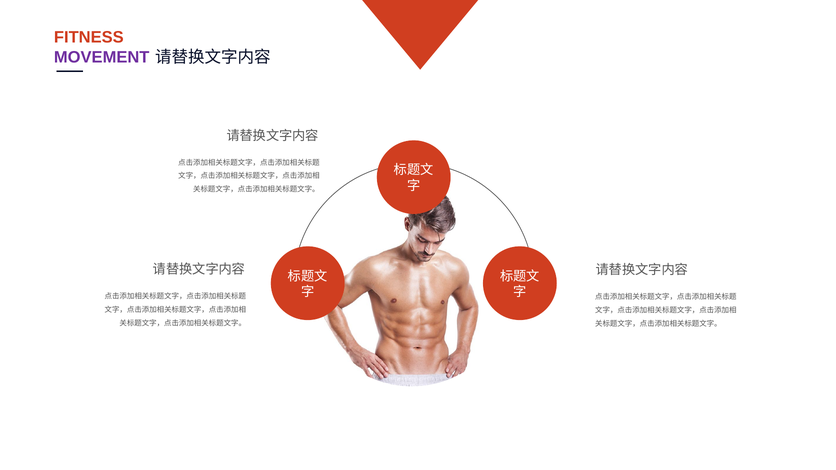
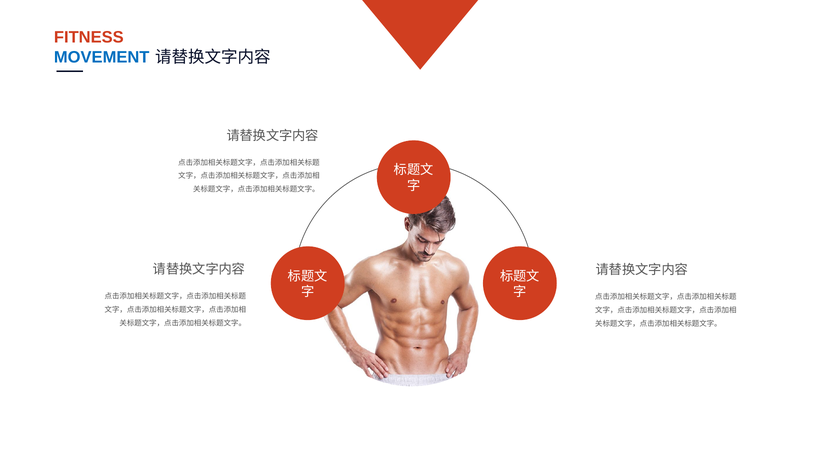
MOVEMENT colour: purple -> blue (102, 57)
